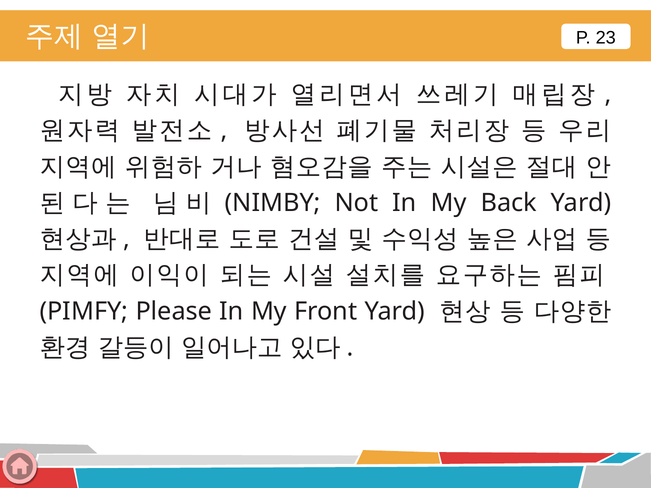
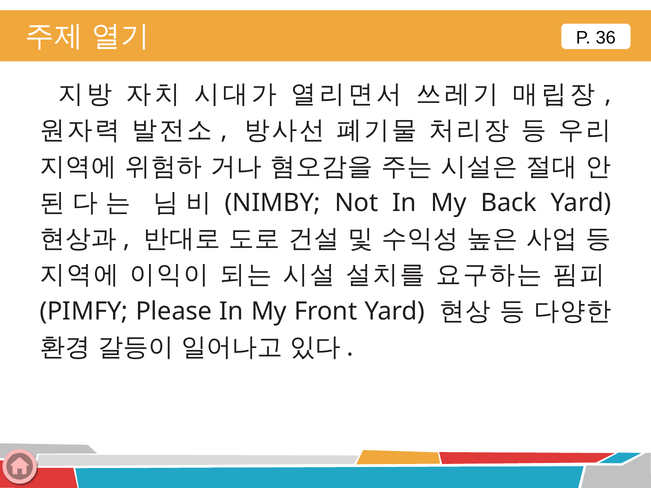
23: 23 -> 36 (606, 38)
